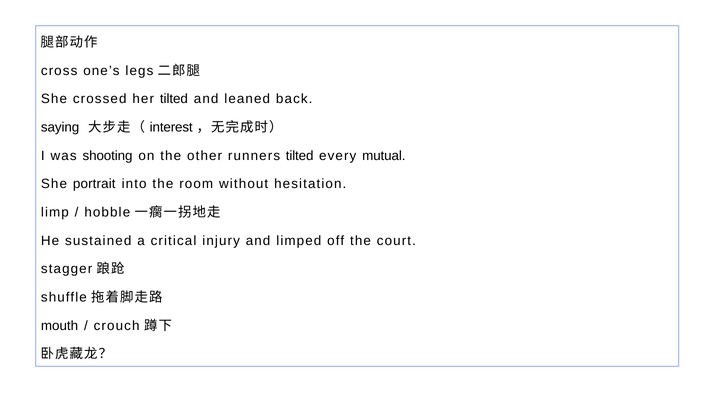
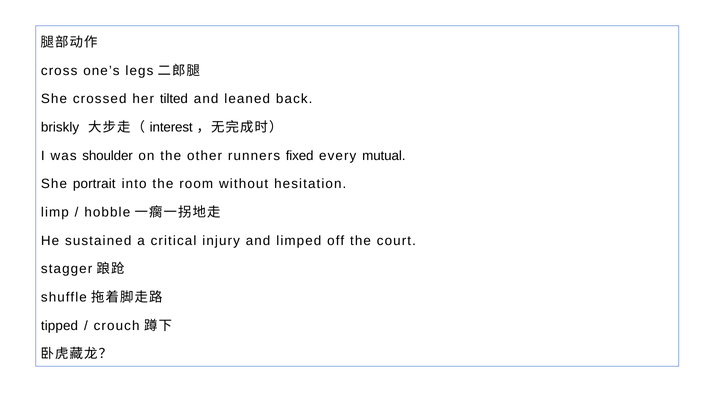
saying: saying -> briskly (60, 127)
shooting: shooting -> shoulder (108, 156)
runners tilted: tilted -> fixed (300, 156)
mouth: mouth -> tipped (59, 326)
